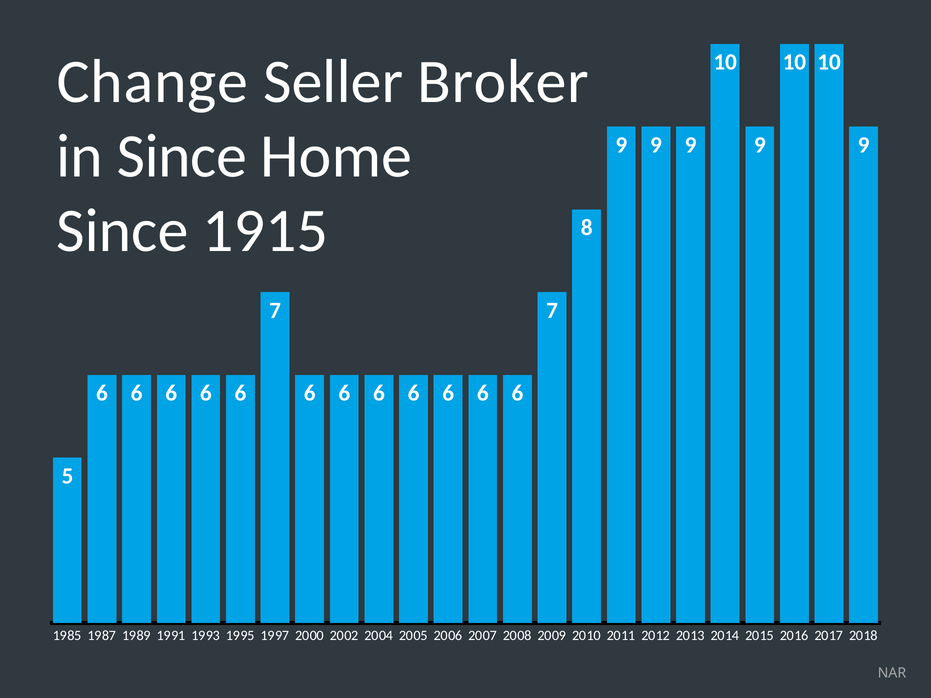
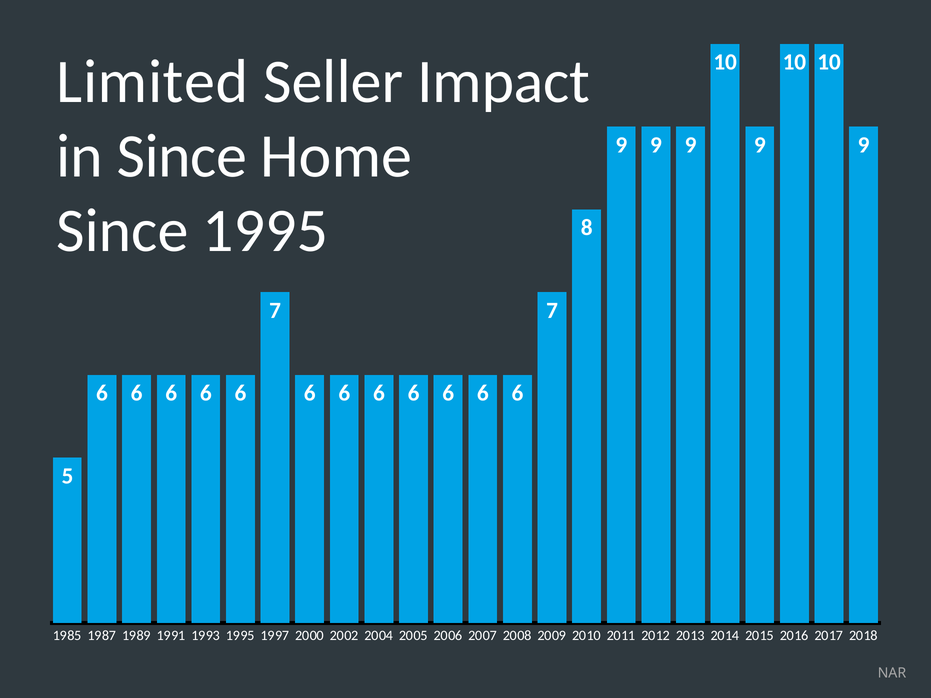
Change: Change -> Limited (152, 82)
Broker: Broker -> Impact (504, 82)
Since 1915: 1915 -> 1995 (265, 231)
